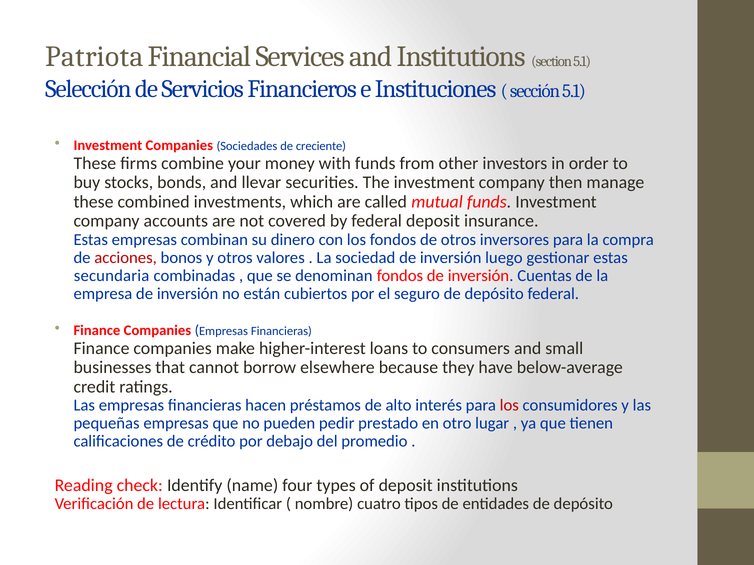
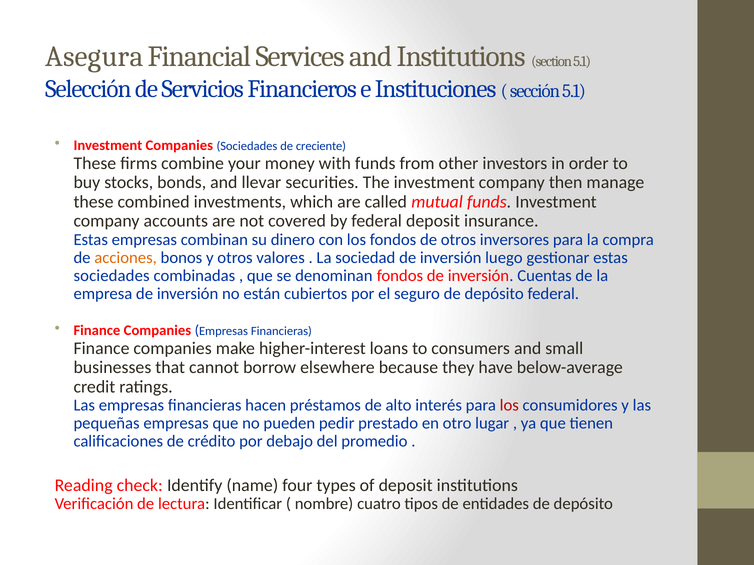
Patriota: Patriota -> Asegura (94, 57)
acciones colour: red -> orange (126, 258)
secundaria: secundaria -> sociedades (112, 276)
